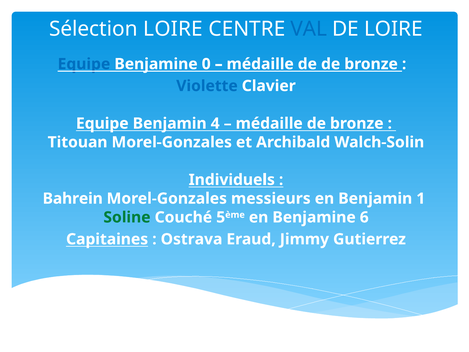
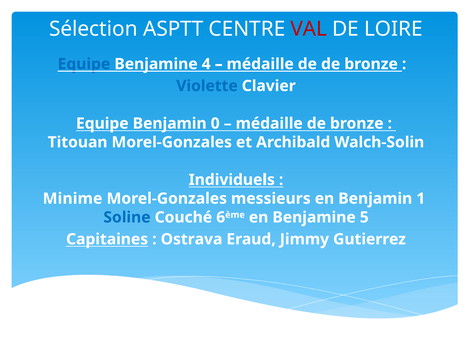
Sélection LOIRE: LOIRE -> ASPTT (173, 29)
VAL colour: blue -> red (309, 29)
0: 0 -> 4 (206, 64)
4: 4 -> 0 (215, 123)
Bahrein: Bahrein -> Minime (73, 198)
Soline colour: green -> blue (127, 217)
5: 5 -> 6 (221, 217)
6: 6 -> 5 (364, 217)
